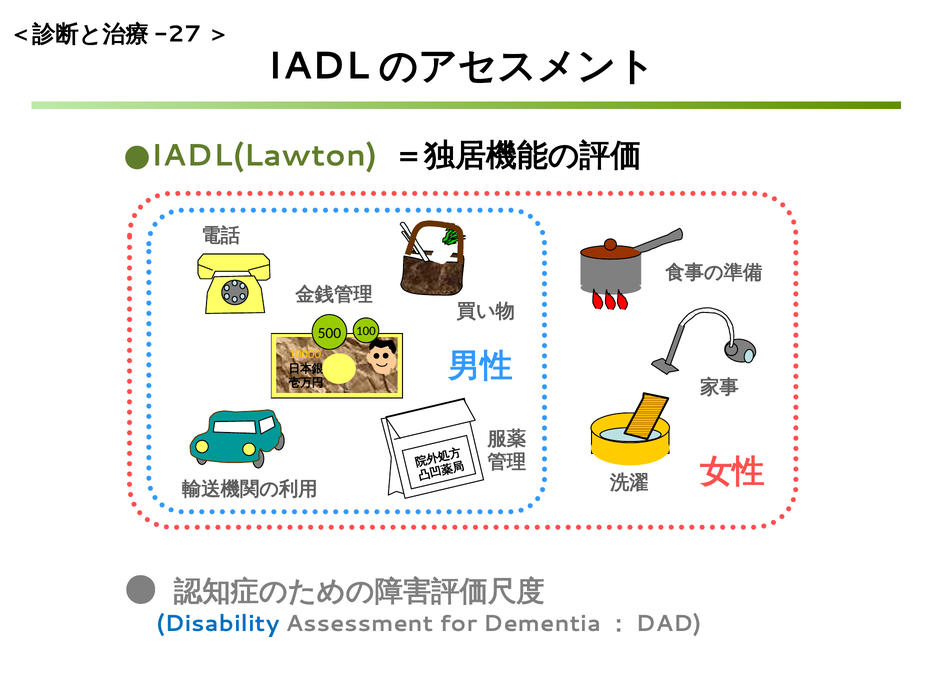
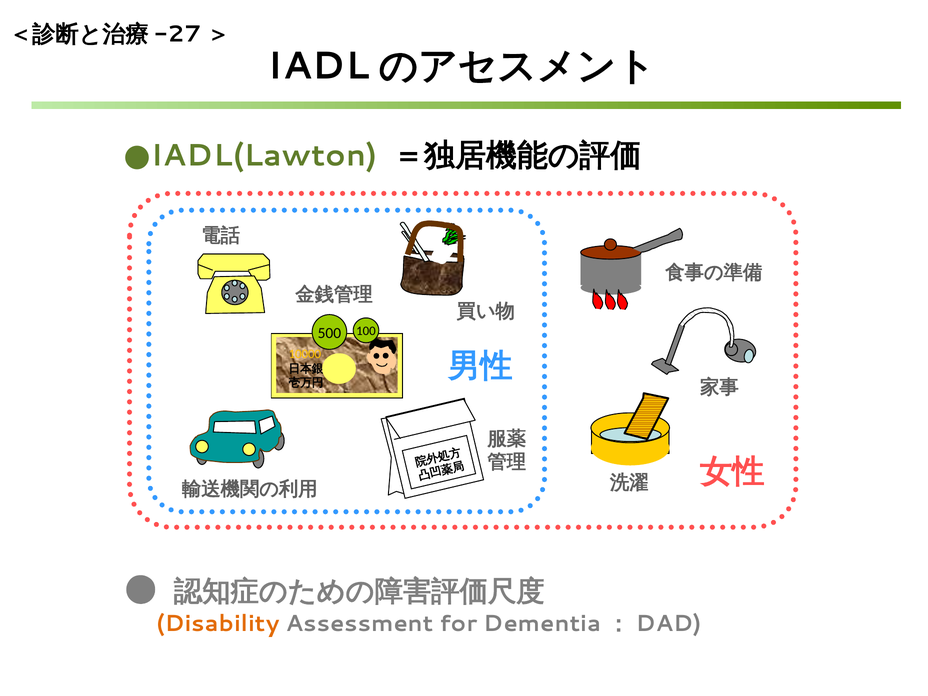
Disability colour: blue -> orange (218, 624)
